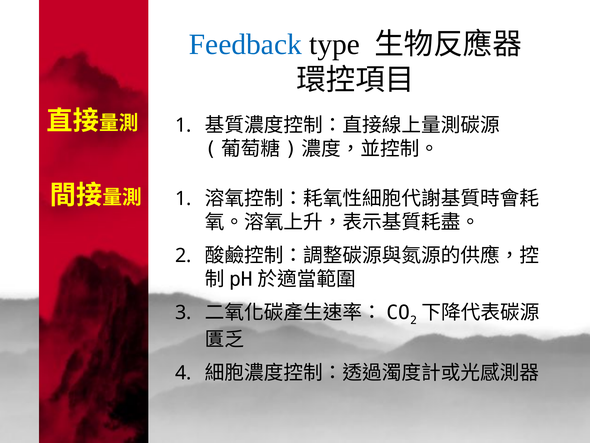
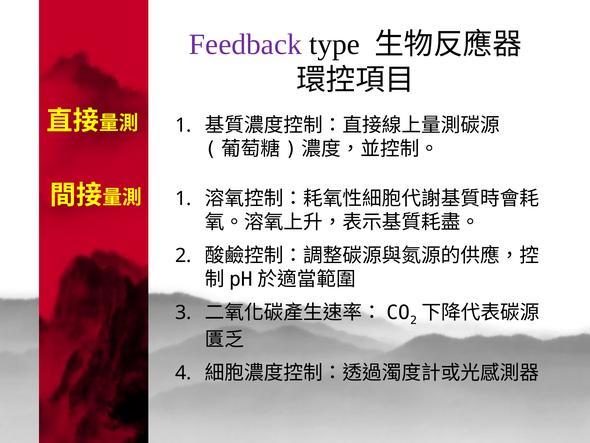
Feedback colour: blue -> purple (245, 45)
